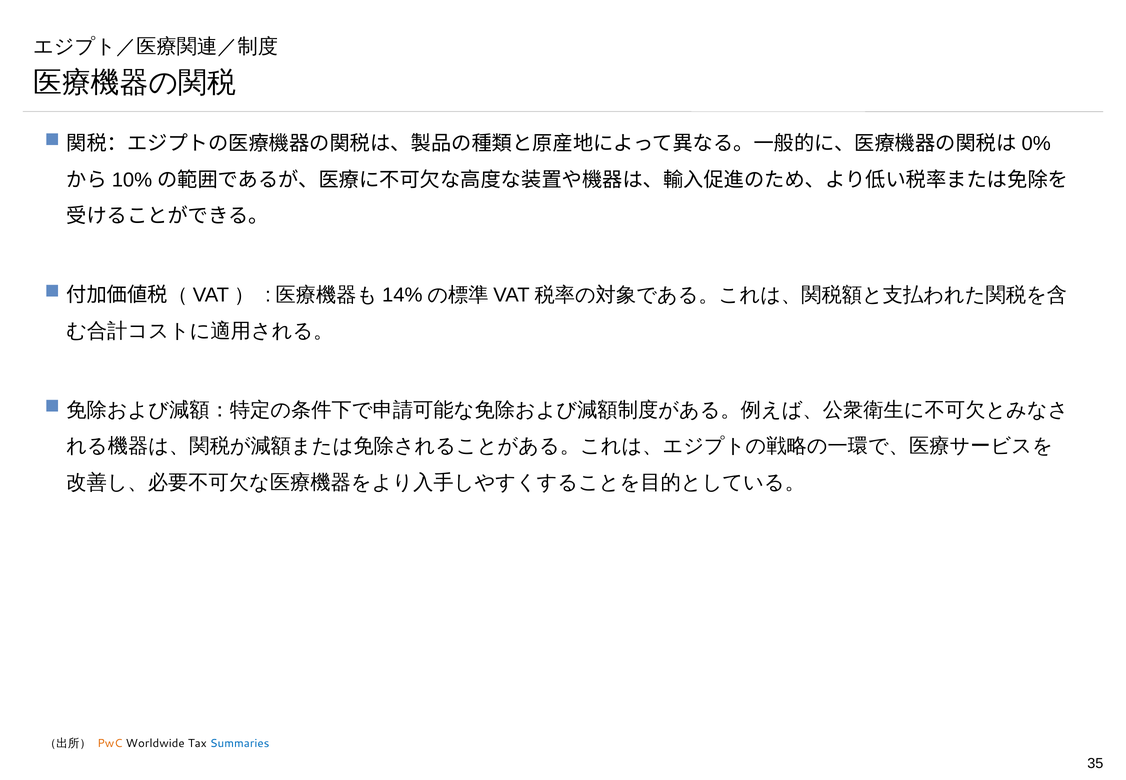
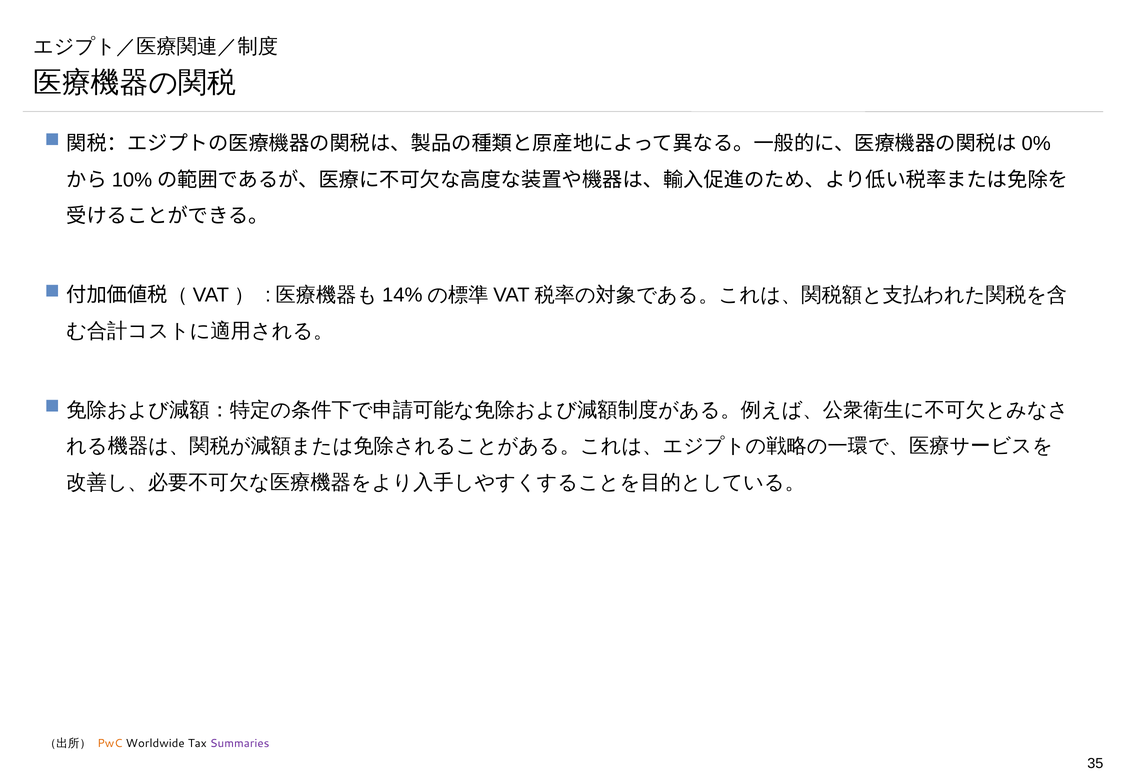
Summaries colour: blue -> purple (240, 743)
